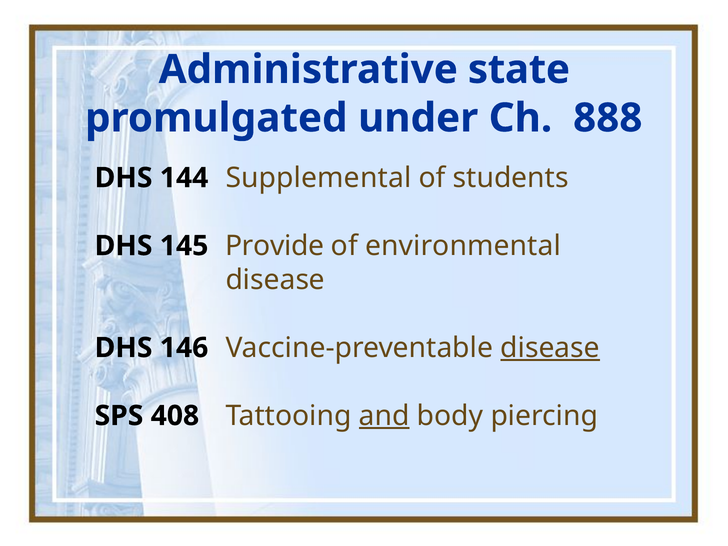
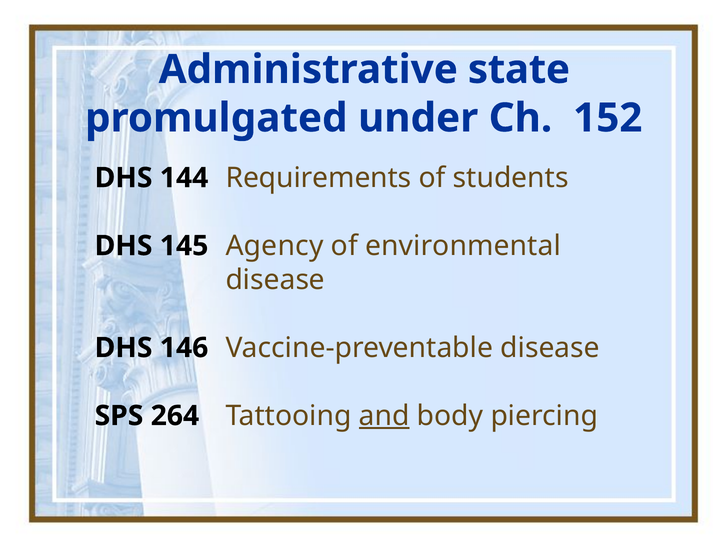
888: 888 -> 152 (608, 118)
Supplemental: Supplemental -> Requirements (319, 178)
Provide: Provide -> Agency (274, 246)
disease underline: present -> none (550, 348)
408: 408 -> 264 (175, 416)
